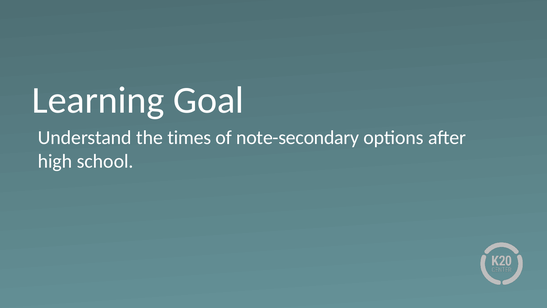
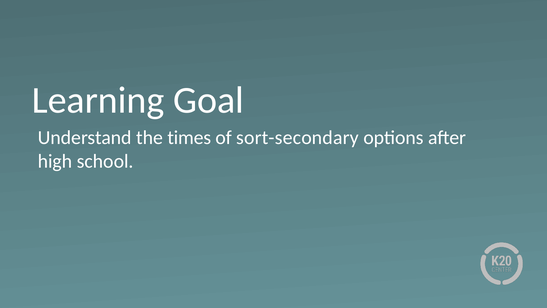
note-secondary: note-secondary -> sort-secondary (298, 137)
